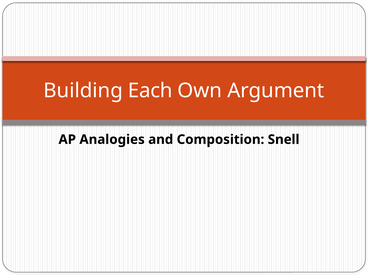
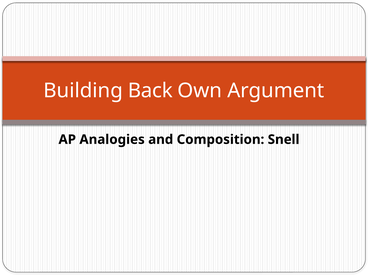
Each: Each -> Back (150, 91)
